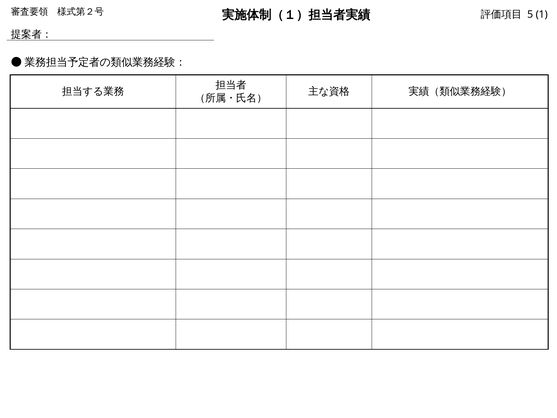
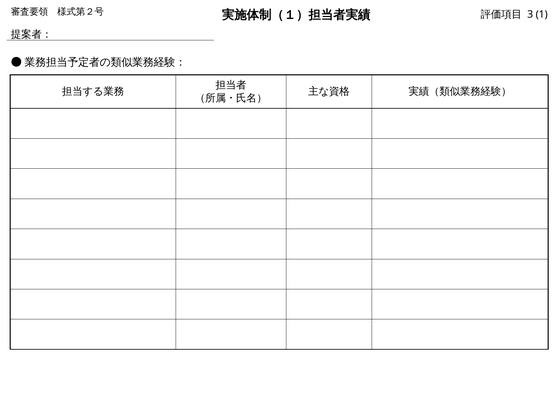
5: 5 -> 3 (530, 15)
